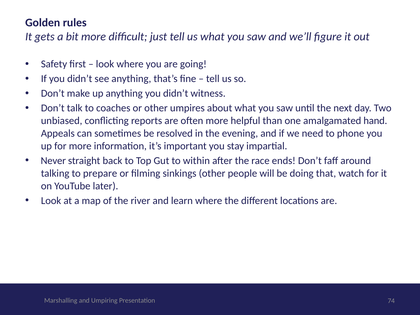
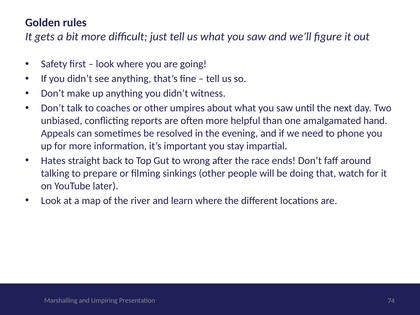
Never: Never -> Hates (53, 161)
within: within -> wrong (196, 161)
